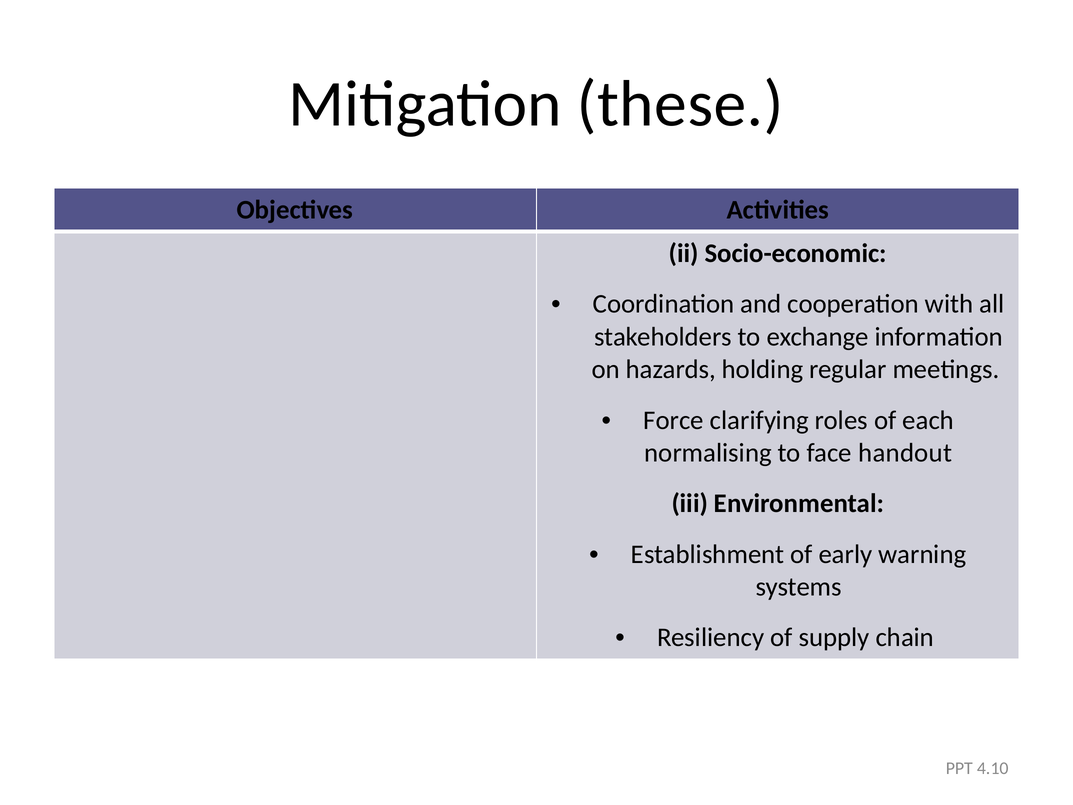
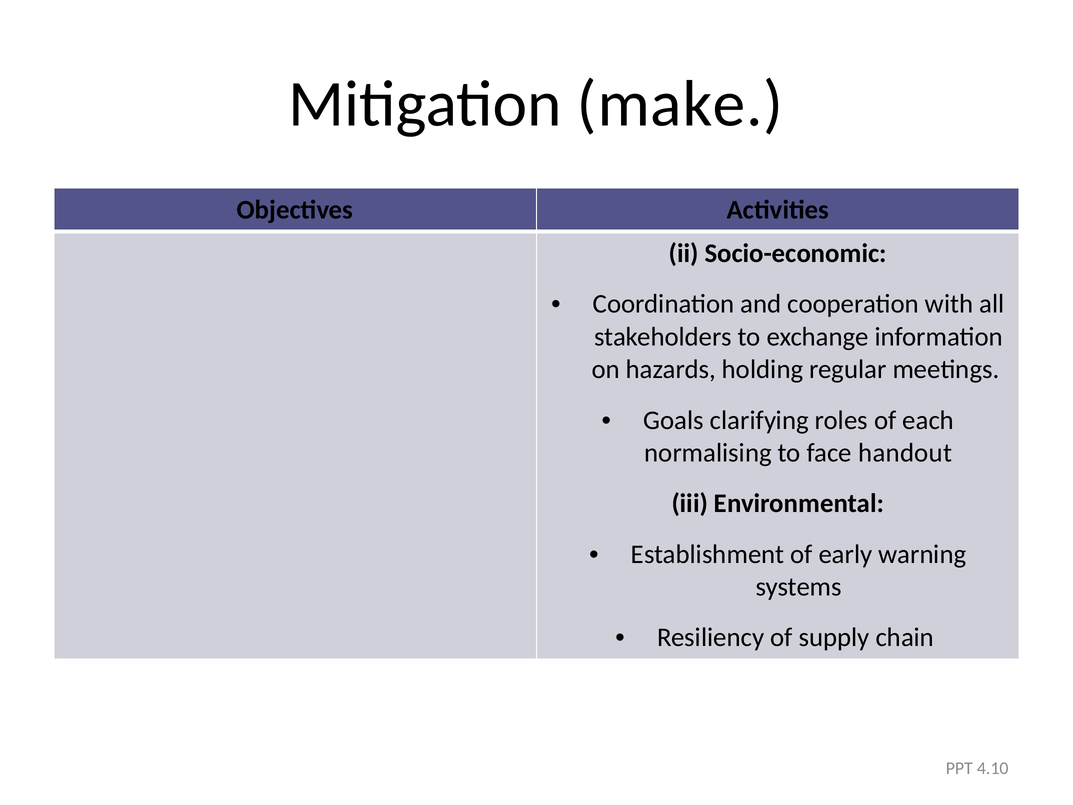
these: these -> make (680, 104)
Force: Force -> Goals (674, 420)
